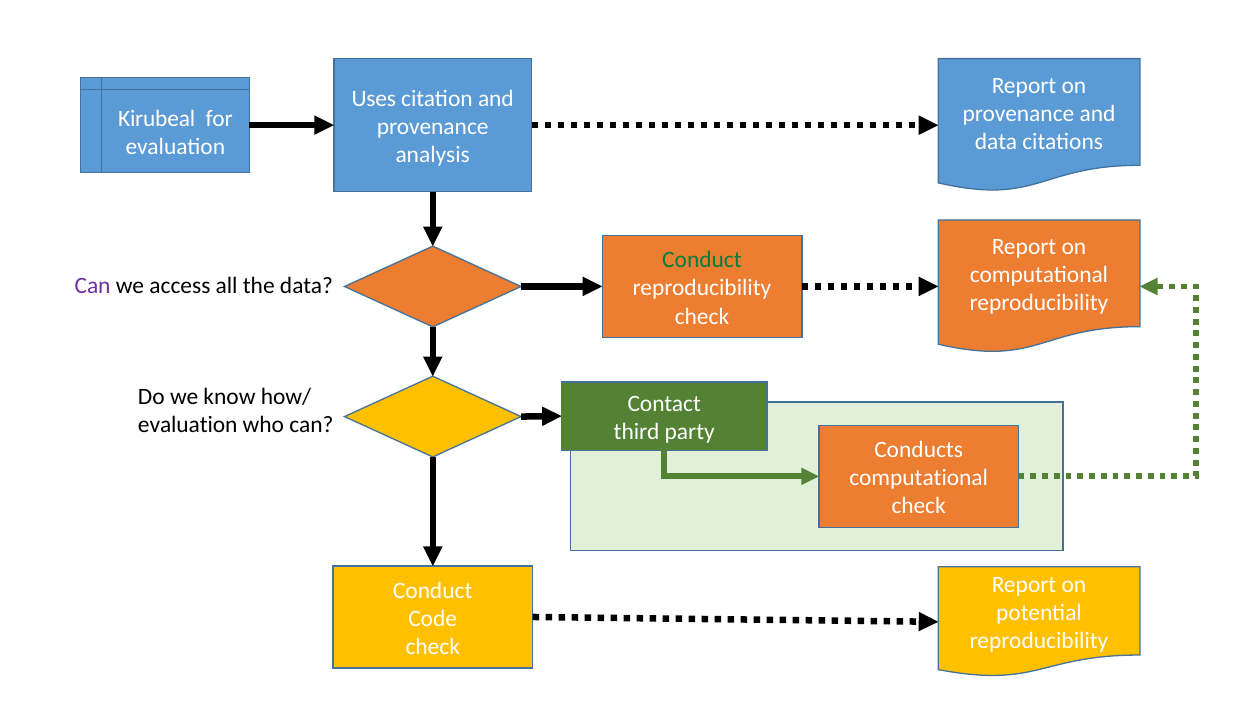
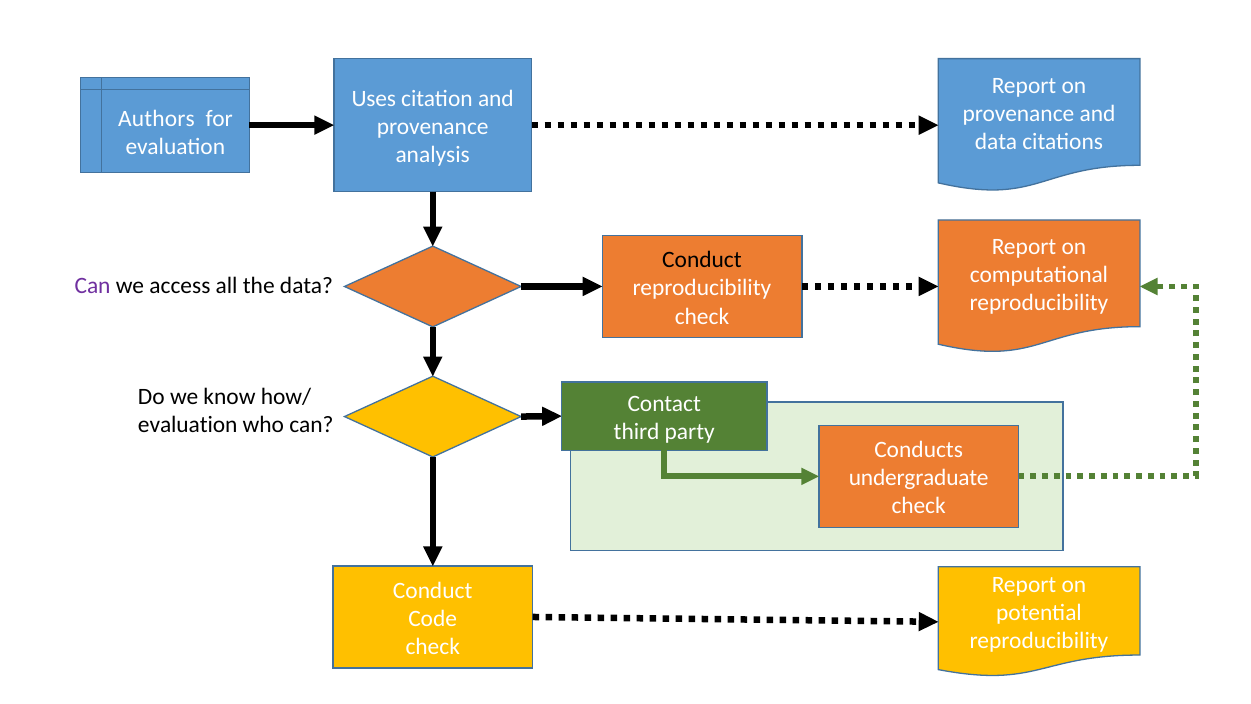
Kirubeal: Kirubeal -> Authors (156, 119)
Conduct colour: green -> black (702, 260)
computational: computational -> undergraduate (919, 478)
